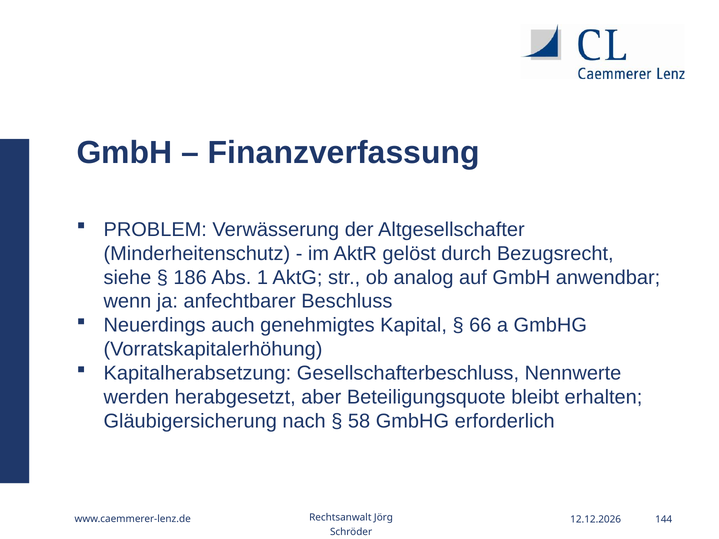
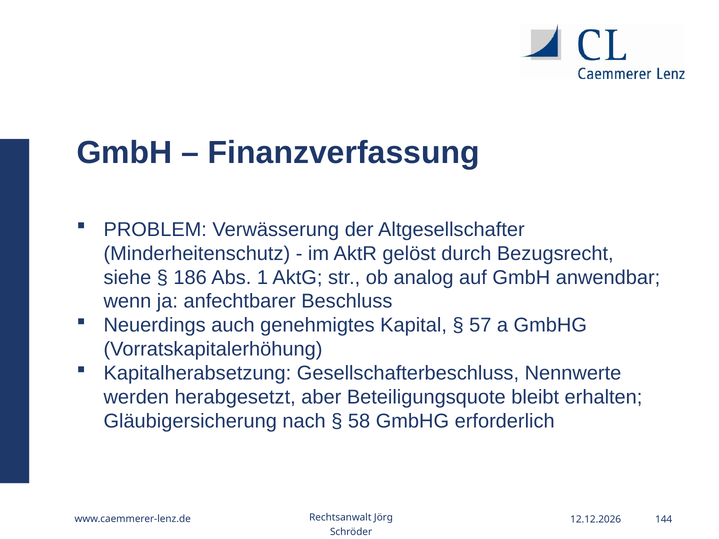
66: 66 -> 57 (480, 326)
